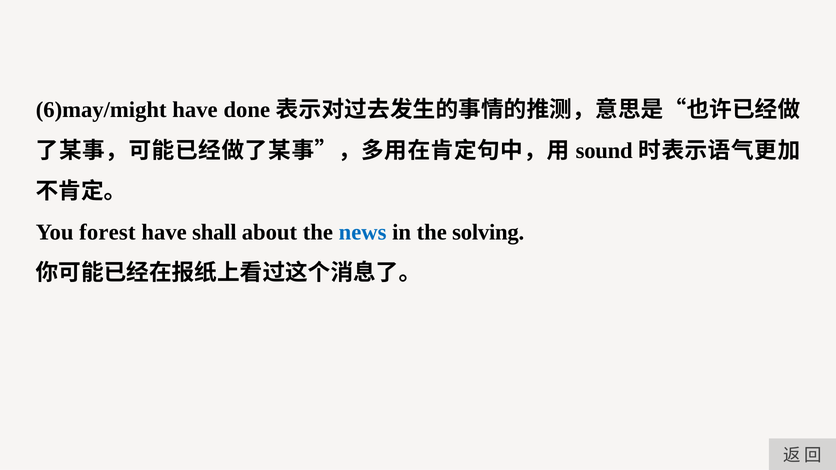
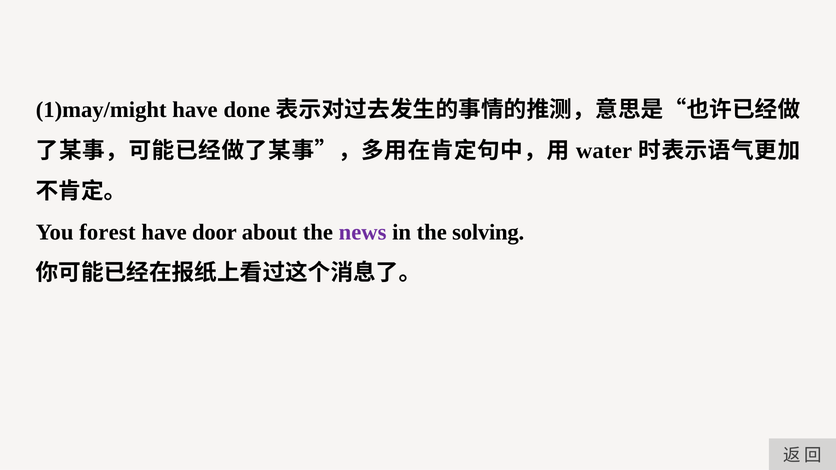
6)may/might: 6)may/might -> 1)may/might (101, 110)
sound: sound -> water (604, 151)
shall: shall -> door (214, 232)
news colour: blue -> purple (363, 232)
